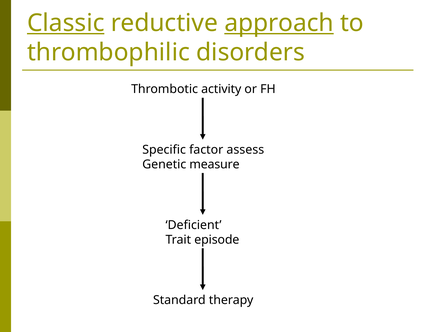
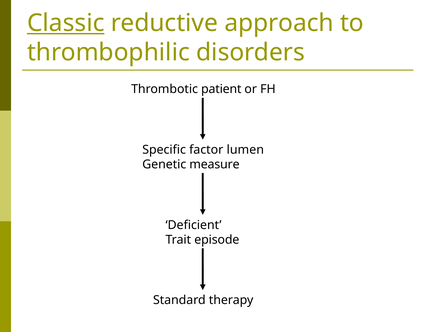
approach underline: present -> none (279, 23)
activity: activity -> patient (221, 89)
assess: assess -> lumen (245, 150)
